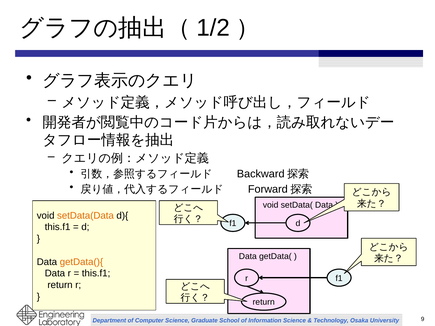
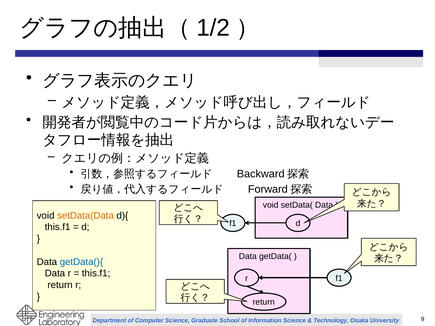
getData(){ colour: orange -> blue (81, 262)
